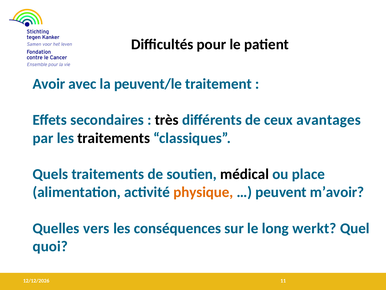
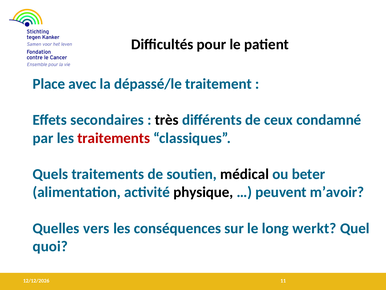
Avoir: Avoir -> Place (49, 84)
peuvent/le: peuvent/le -> dépassé/le (148, 84)
avantages: avantages -> condamné (329, 120)
traitements colour: black -> red (114, 138)
place: place -> beter (308, 174)
physique colour: orange -> black (203, 192)
